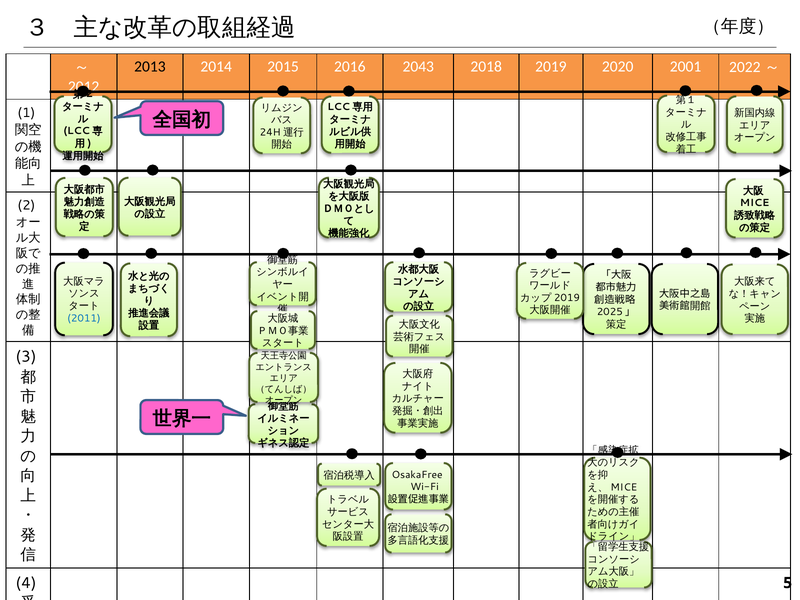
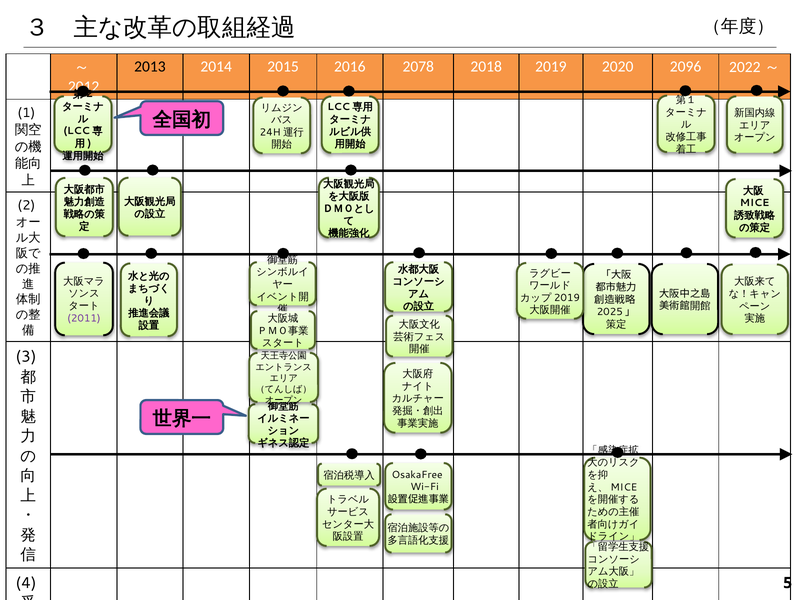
2043: 2043 -> 2078 (418, 67)
2001: 2001 -> 2096 (686, 67)
2011 colour: blue -> purple (84, 318)
